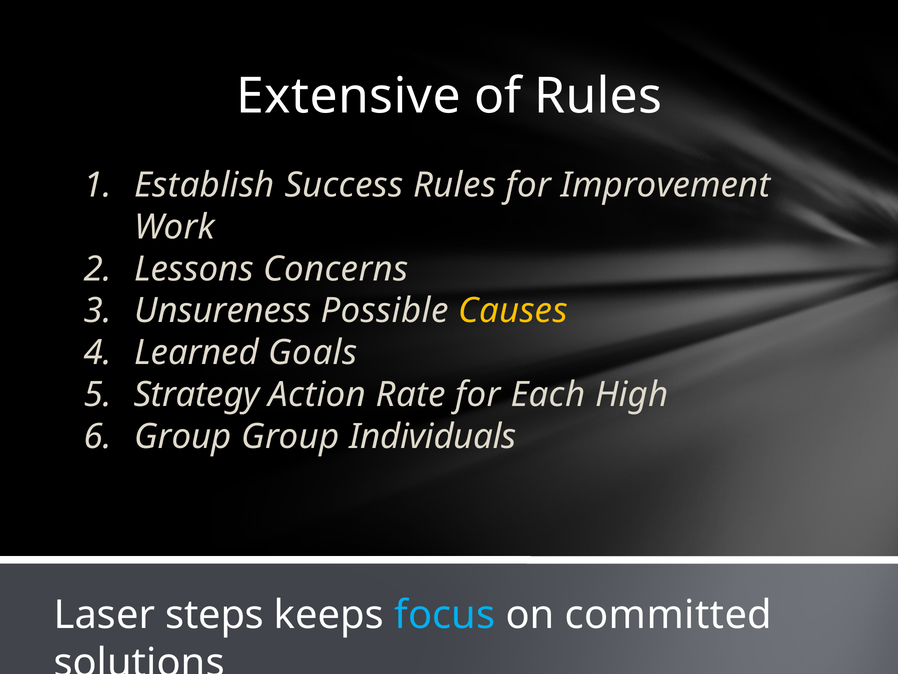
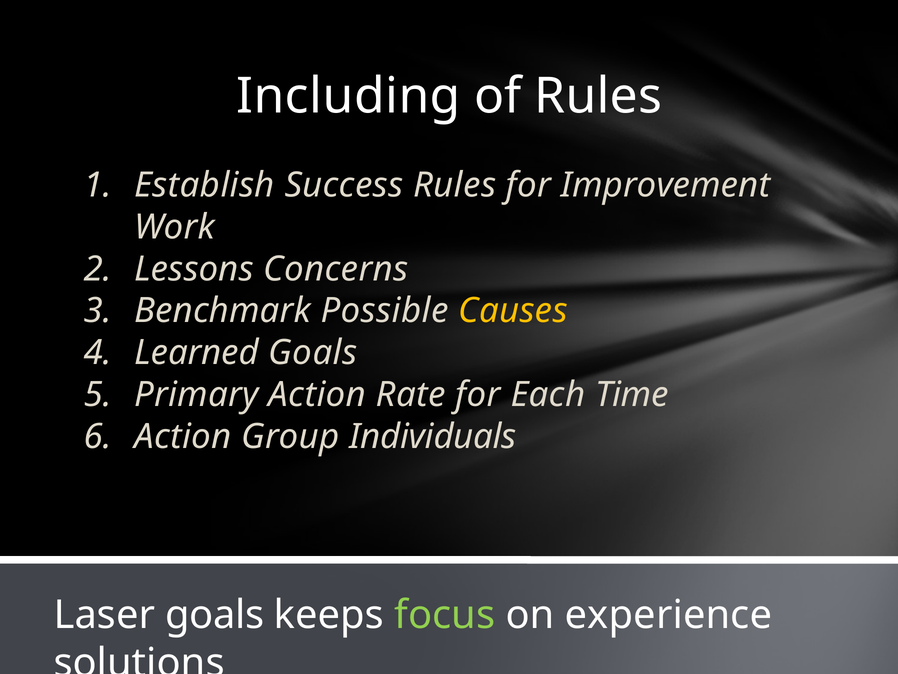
Extensive: Extensive -> Including (348, 96)
Unsureness: Unsureness -> Benchmark (223, 311)
Strategy: Strategy -> Primary (196, 395)
High: High -> Time (632, 395)
Group: Group -> Action (183, 437)
Laser steps: steps -> goals (215, 615)
focus colour: light blue -> light green (445, 615)
committed: committed -> experience (669, 615)
